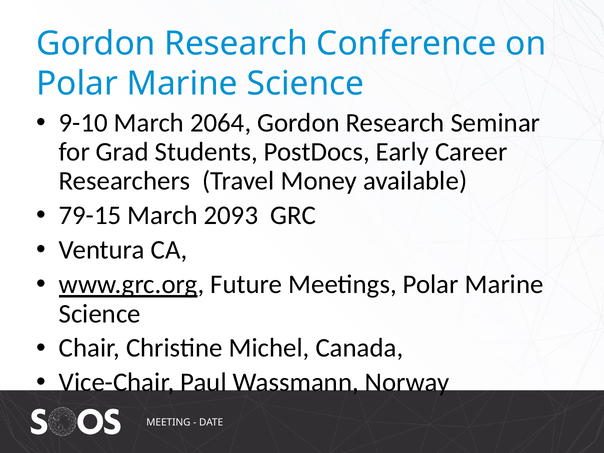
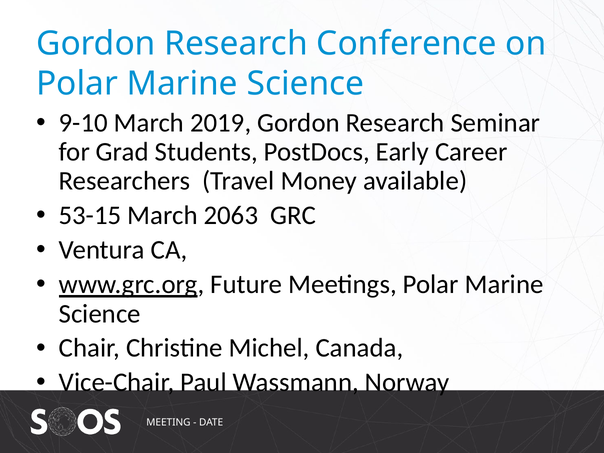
2064: 2064 -> 2019 (221, 123)
79-15: 79-15 -> 53-15 (90, 215)
2093: 2093 -> 2063 (231, 215)
